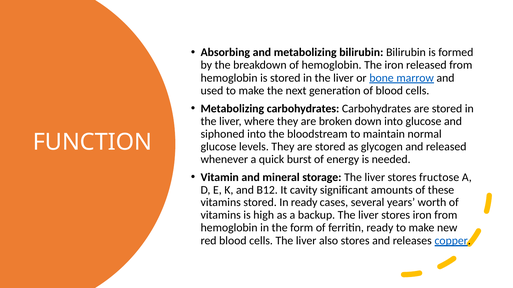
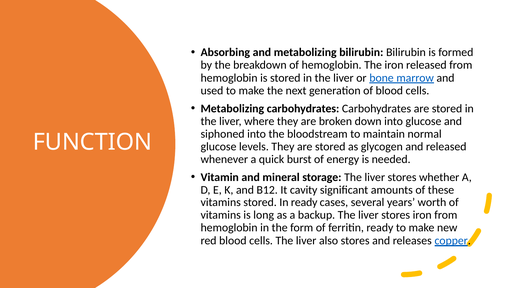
fructose: fructose -> whether (439, 177)
high: high -> long (264, 216)
